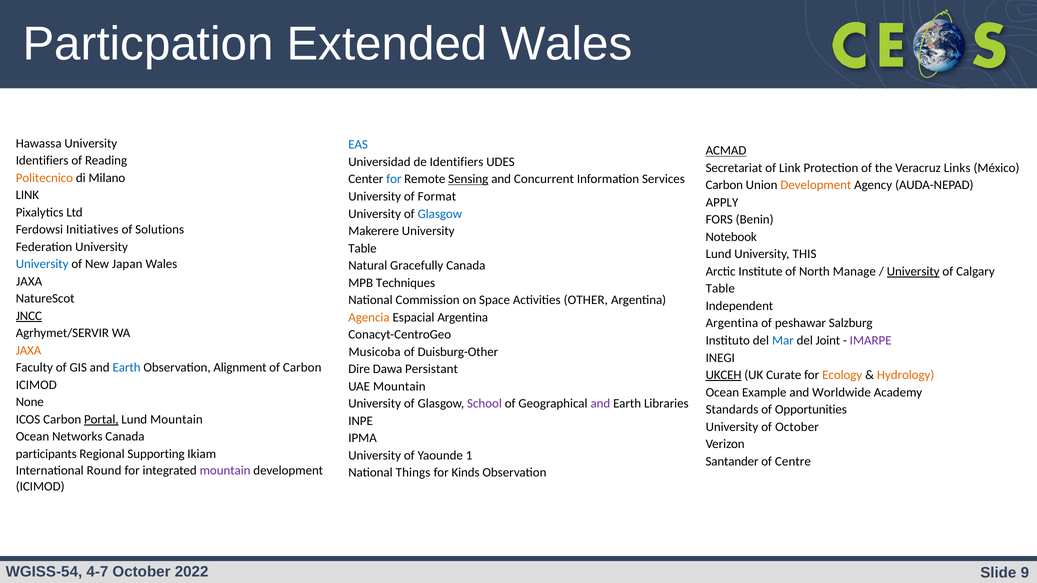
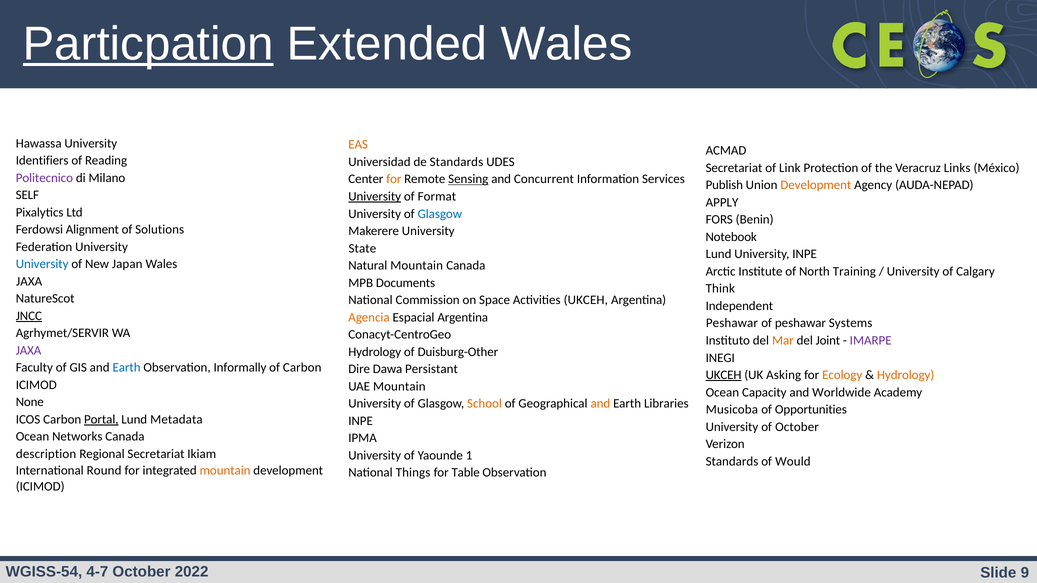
Particpation underline: none -> present (148, 44)
EAS colour: blue -> orange (358, 145)
ACMAD underline: present -> none (726, 151)
de Identifiers: Identifiers -> Standards (456, 162)
Politecnico colour: orange -> purple (44, 178)
for colour: blue -> orange (394, 179)
Carbon: Carbon -> Publish (724, 185)
LINK: LINK -> SELF (27, 195)
University underline: none -> present (375, 197)
Initiatives: Initiatives -> Alignment (92, 230)
Table: Table -> State (362, 248)
University THIS: THIS -> INPE (805, 254)
Natural Gracefully: Gracefully -> Mountain (417, 266)
Manage: Manage -> Training (854, 272)
University underline: present -> none (913, 272)
Techniques: Techniques -> Documents (406, 283)
Table: Table -> Think (720, 289)
Activities OTHER: OTHER -> UKCEH (586, 300)
Argentina: Argentina -> Peshawar (732, 323)
Salzburg: Salzburg -> Systems (851, 323)
Mar colour: blue -> orange (783, 341)
JAXA colour: orange -> purple (29, 351)
Musicoba: Musicoba -> Hydrology (375, 352)
Alignment: Alignment -> Informally (240, 368)
Curate: Curate -> Asking (784, 375)
Example: Example -> Capacity (764, 392)
School colour: purple -> orange (484, 404)
and colour: purple -> orange (600, 404)
Standards: Standards -> Musicoba (732, 410)
Lund Mountain: Mountain -> Metadata (176, 420)
participants: participants -> description (46, 454)
Regional Supporting: Supporting -> Secretariat (156, 454)
Santander: Santander -> Standards (732, 462)
Centre: Centre -> Would (793, 462)
mountain colour: purple -> orange (225, 471)
Kinds: Kinds -> Table (466, 473)
